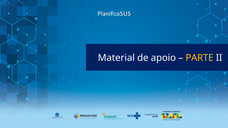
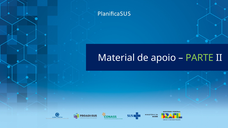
PARTE colour: yellow -> light green (200, 58)
